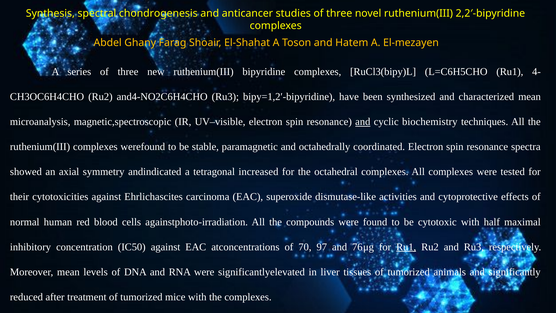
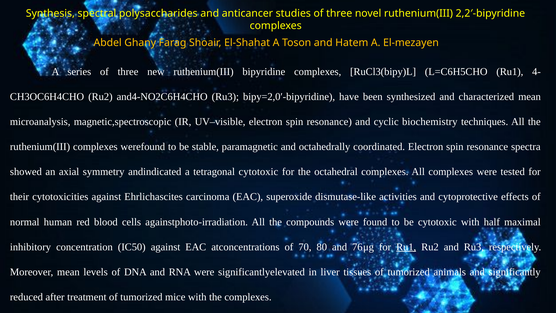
chondrogenesis: chondrogenesis -> polysaccharides (158, 13)
bipy=1,2′-bipyridine: bipy=1,2′-bipyridine -> bipy=2,0′-bipyridine (289, 97)
and underline: present -> none (363, 122)
tetragonal increased: increased -> cytotoxic (258, 172)
97: 97 -> 80 (322, 247)
